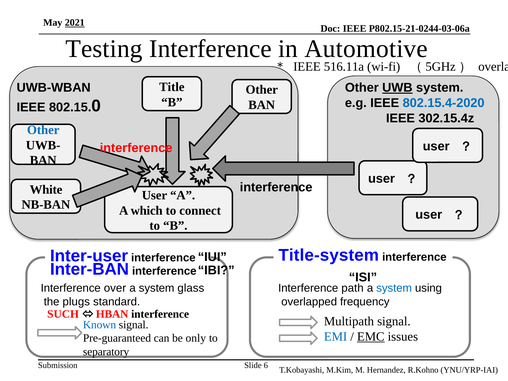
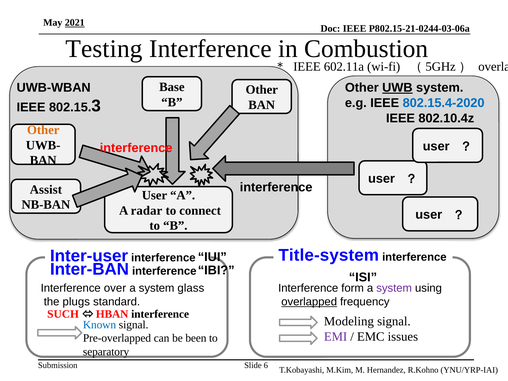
Automotive: Automotive -> Combustion (366, 49)
516.11a: 516.11a -> 602.11a (344, 67)
Title: Title -> Base (172, 87)
0: 0 -> 3 (96, 106)
302.15.4z: 302.15.4z -> 802.10.4z (446, 118)
Other colour: blue -> orange (43, 130)
White: White -> Assist (46, 190)
which: which -> radar (147, 210)
path: path -> form (353, 288)
system colour: blue -> purple (394, 288)
overlapped underline: none -> present (309, 302)
Multipath: Multipath -> Modeling (349, 321)
EMI colour: blue -> purple (336, 337)
EMC underline: present -> none (371, 337)
Pre-guaranteed: Pre-guaranteed -> Pre-overlapped (117, 338)
only: only -> been (196, 338)
